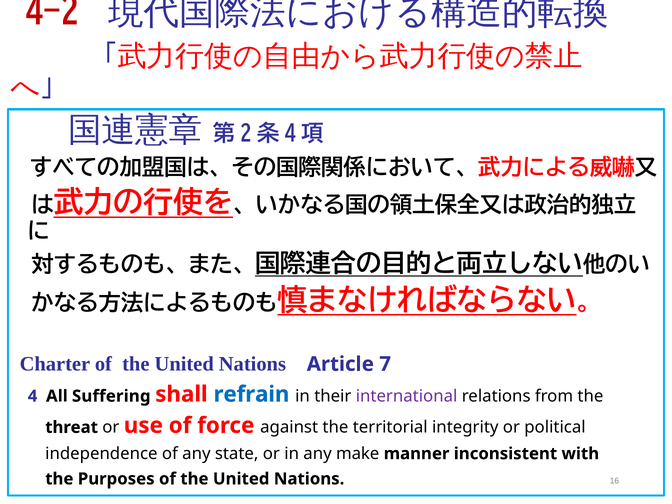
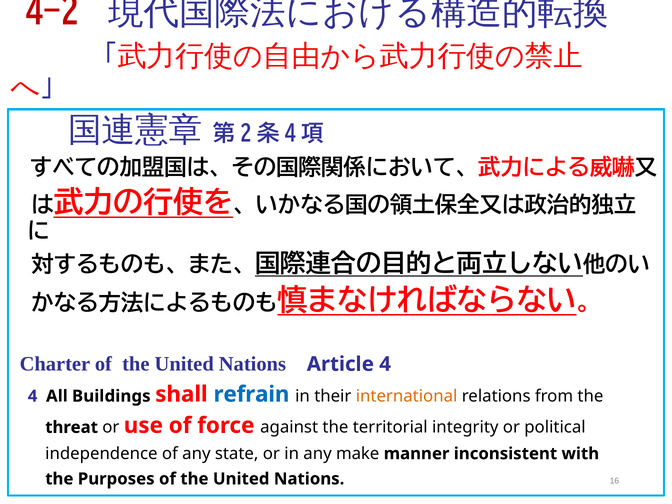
Article 7: 7 -> 4 (385, 364)
Suffering: Suffering -> Buildings (111, 396)
international colour: purple -> orange (407, 396)
